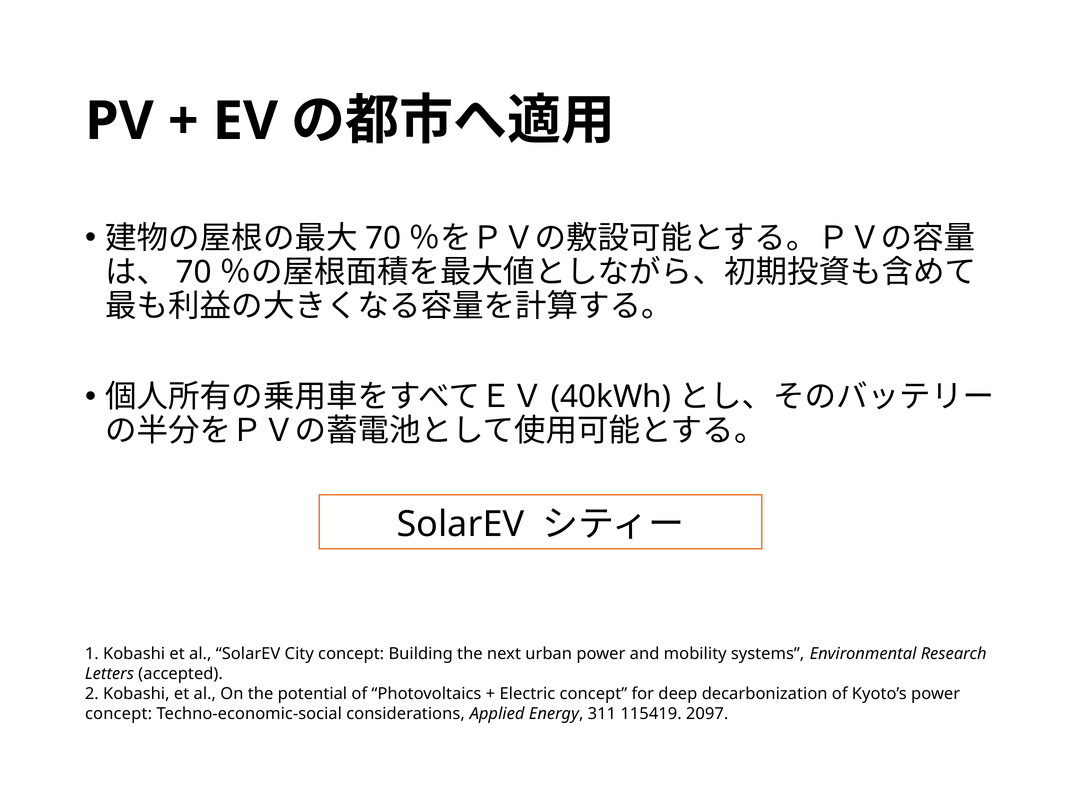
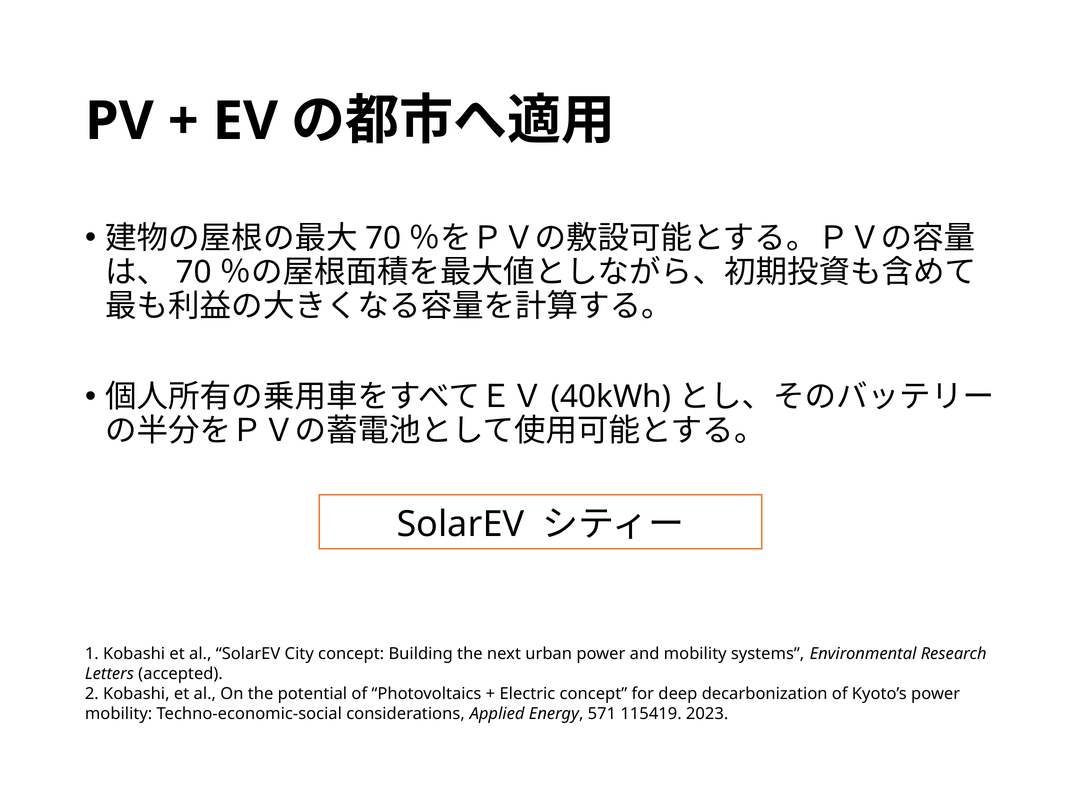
concept: concept -> mobility (119, 713)
311: 311 -> 571 (602, 713)
2097: 2097 -> 2023 (707, 713)
